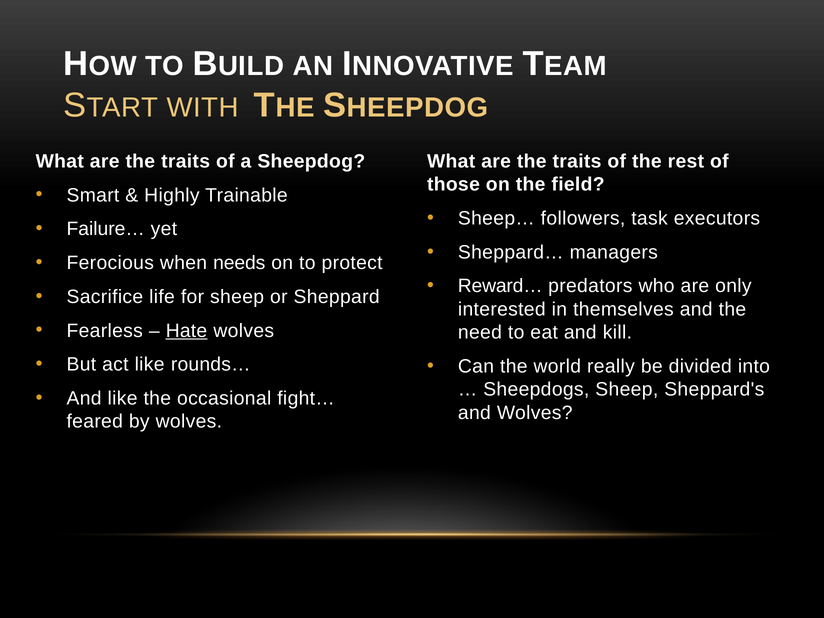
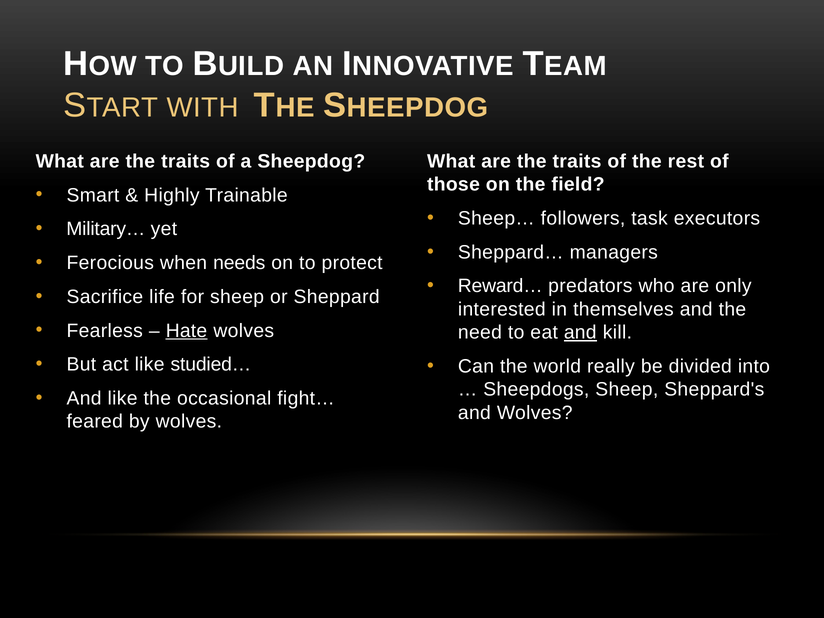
Failure…: Failure… -> Military… (106, 229)
and underline: none -> present (580, 332)
rounds…: rounds… -> studied… (211, 365)
